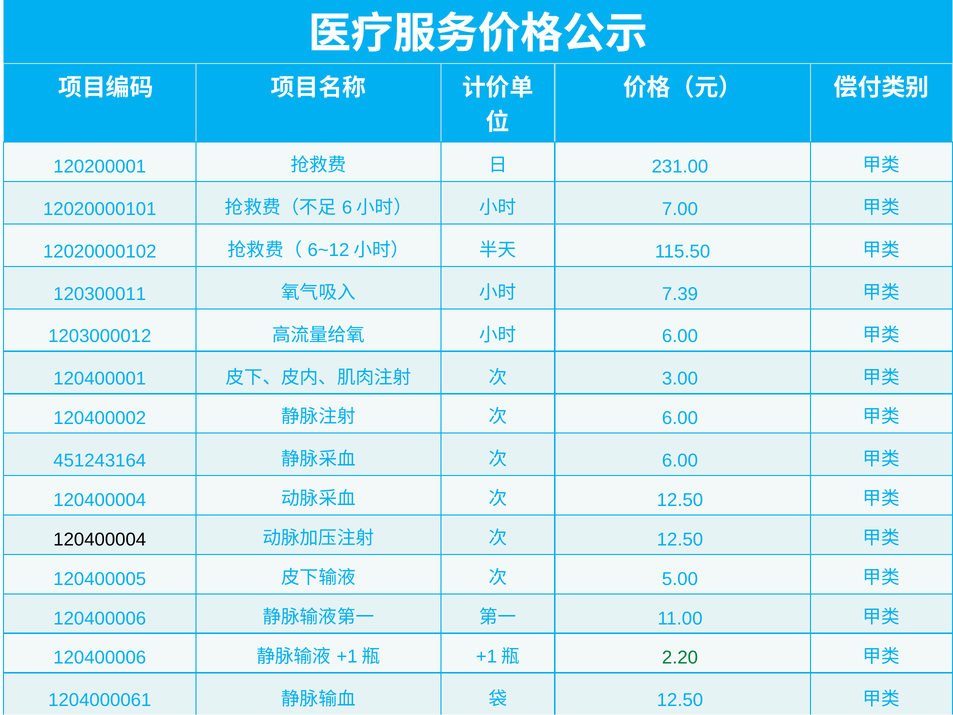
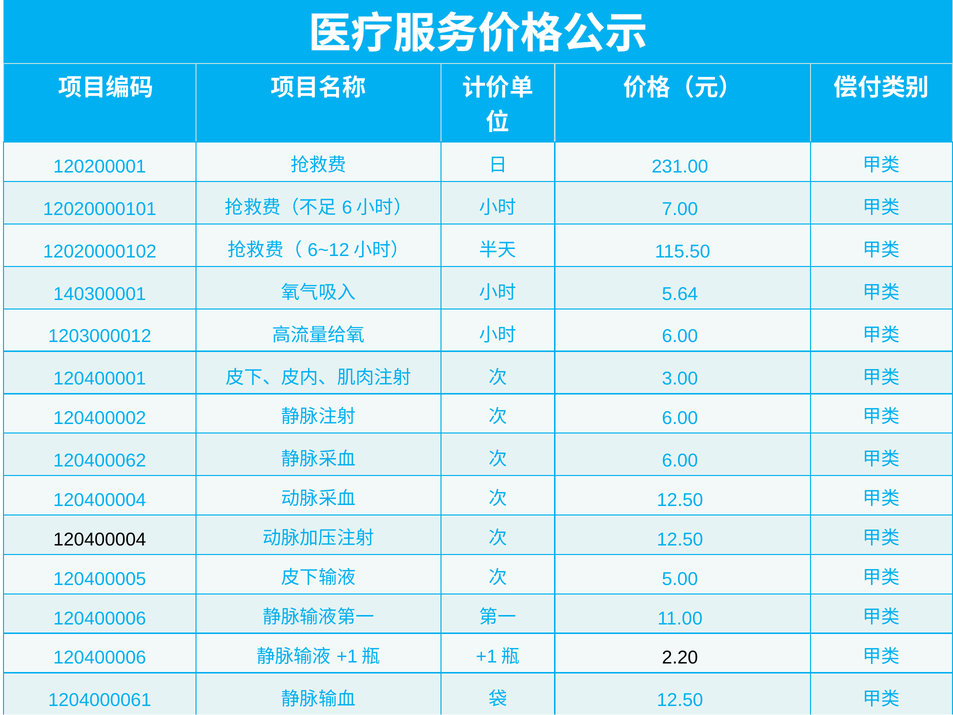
120300011: 120300011 -> 140300001 (100, 294)
7.39: 7.39 -> 5.64 (680, 294)
451243164: 451243164 -> 120400062 (100, 461)
2.20 colour: green -> black (680, 658)
